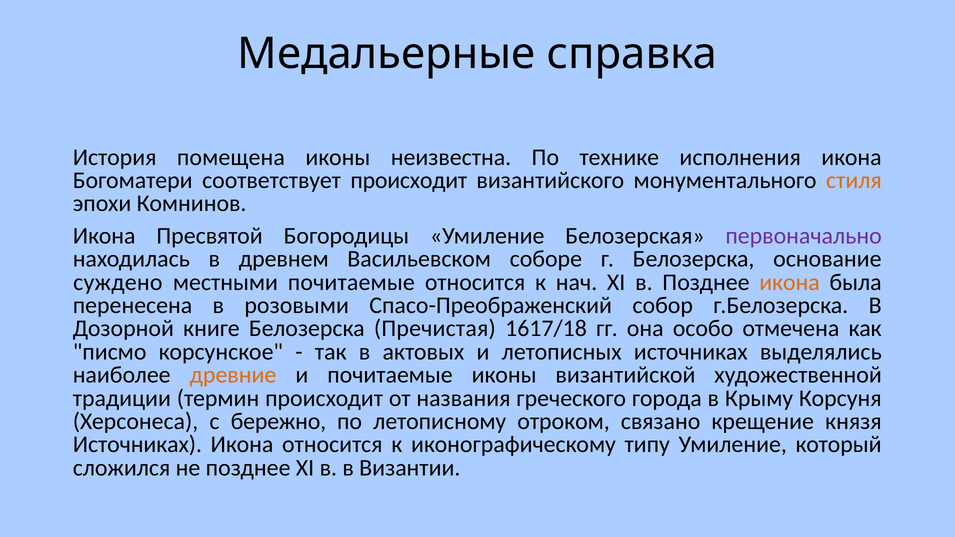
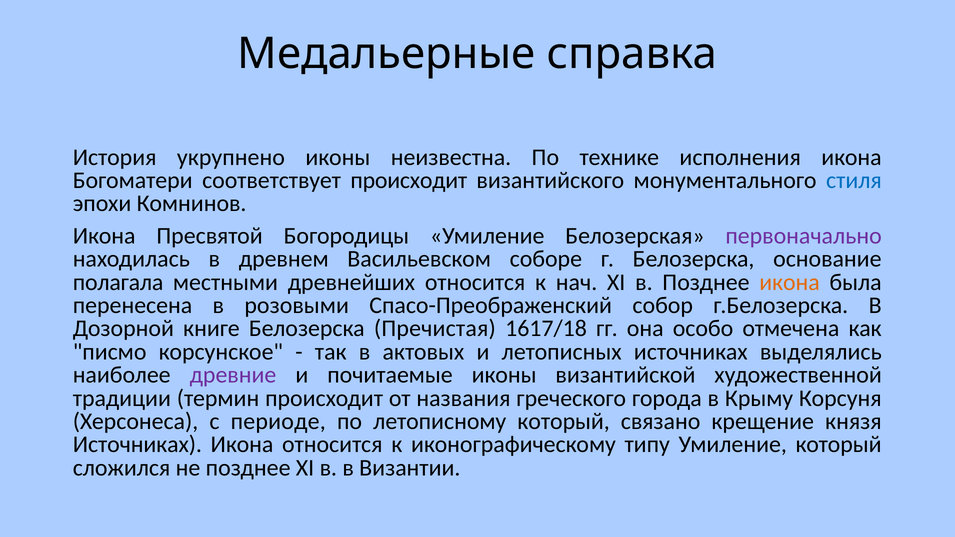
помещена: помещена -> укрупнено (231, 157)
стиля colour: orange -> blue (854, 180)
суждено: суждено -> полагала (118, 282)
местными почитаемые: почитаемые -> древнейших (351, 282)
древние colour: orange -> purple (233, 375)
бережно: бережно -> периоде (278, 421)
летописному отроком: отроком -> который (564, 421)
